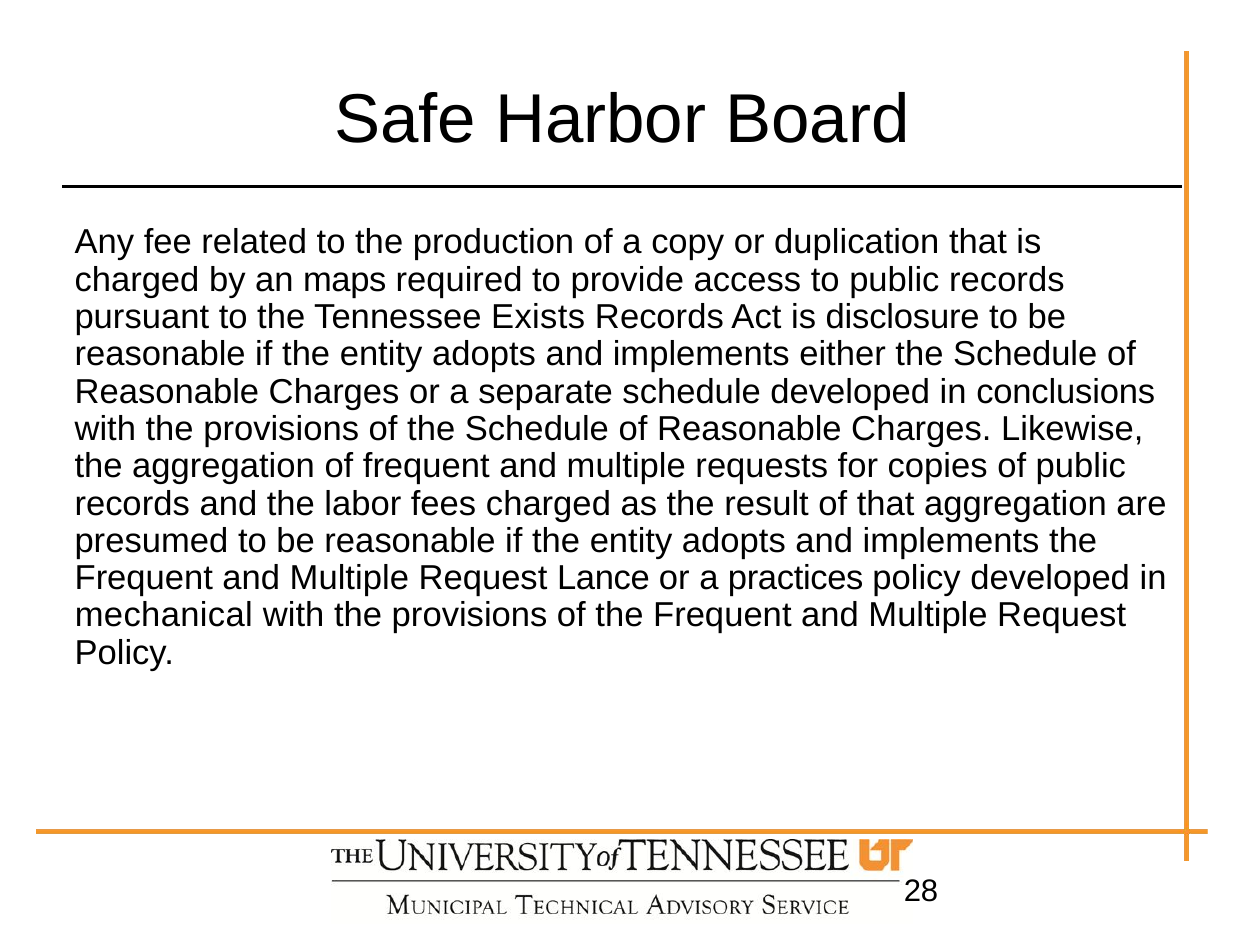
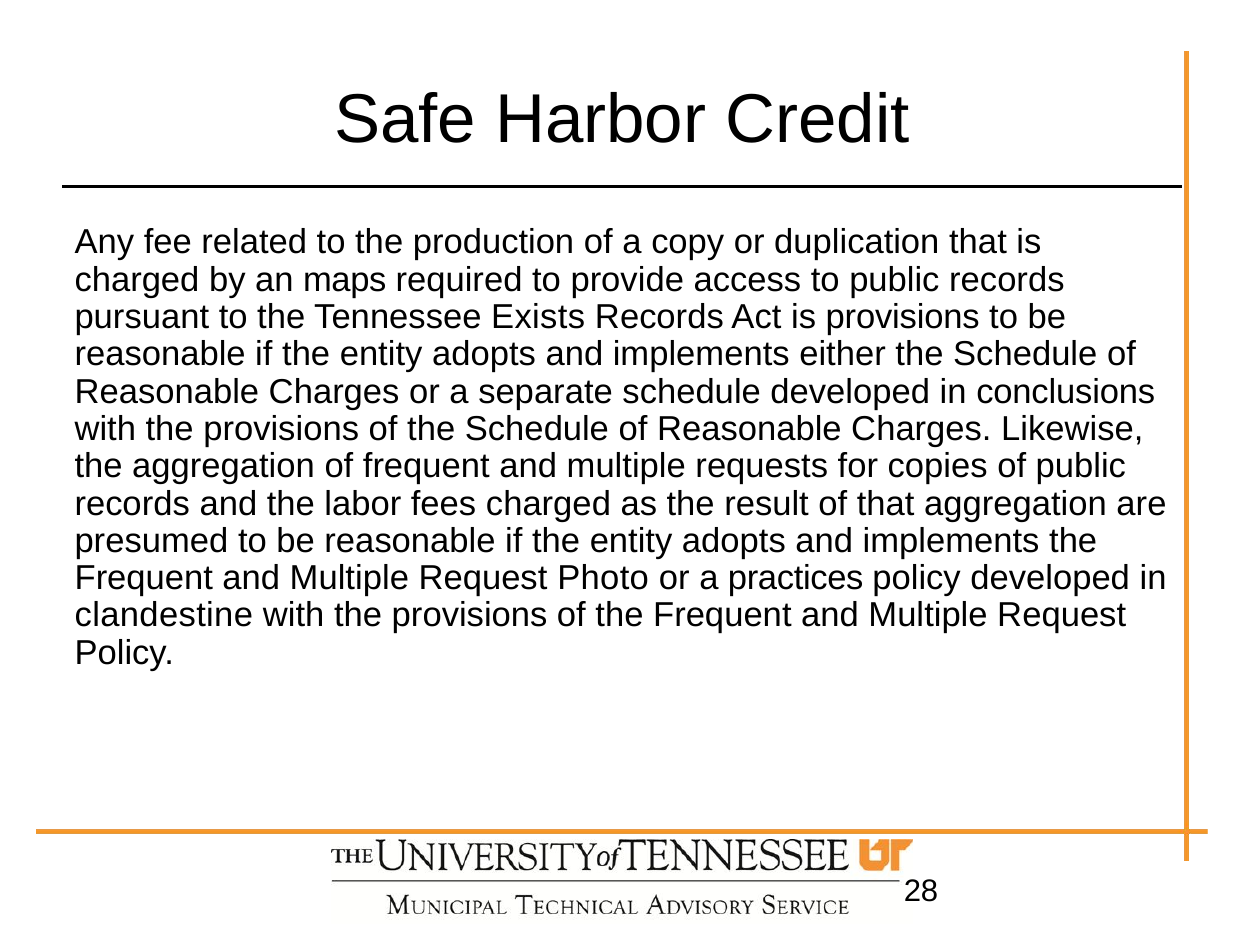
Board: Board -> Credit (817, 120)
is disclosure: disclosure -> provisions (903, 317)
Lance: Lance -> Photo (603, 578)
mechanical: mechanical -> clandestine (164, 616)
